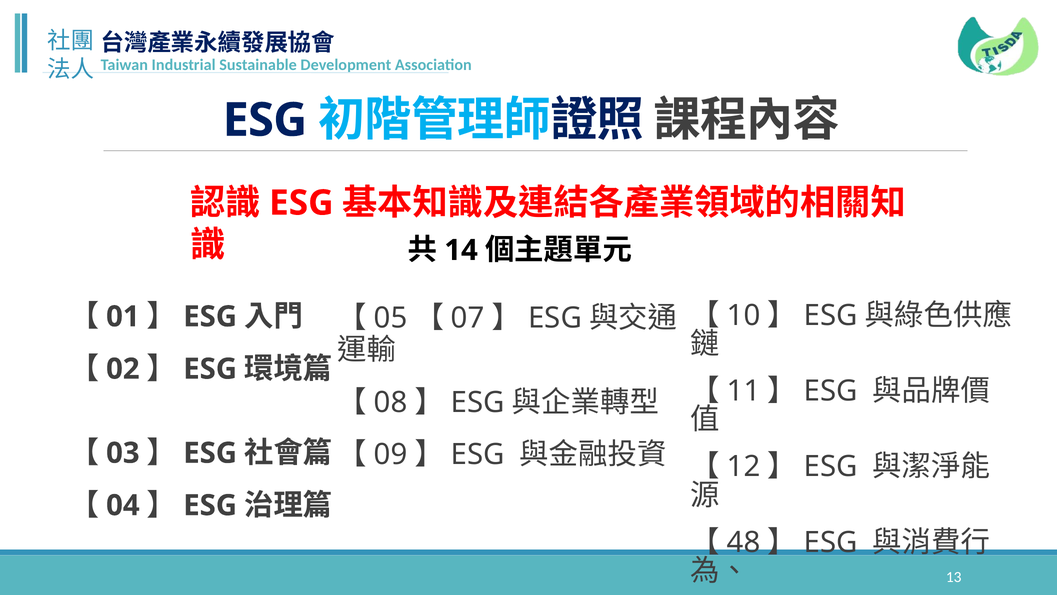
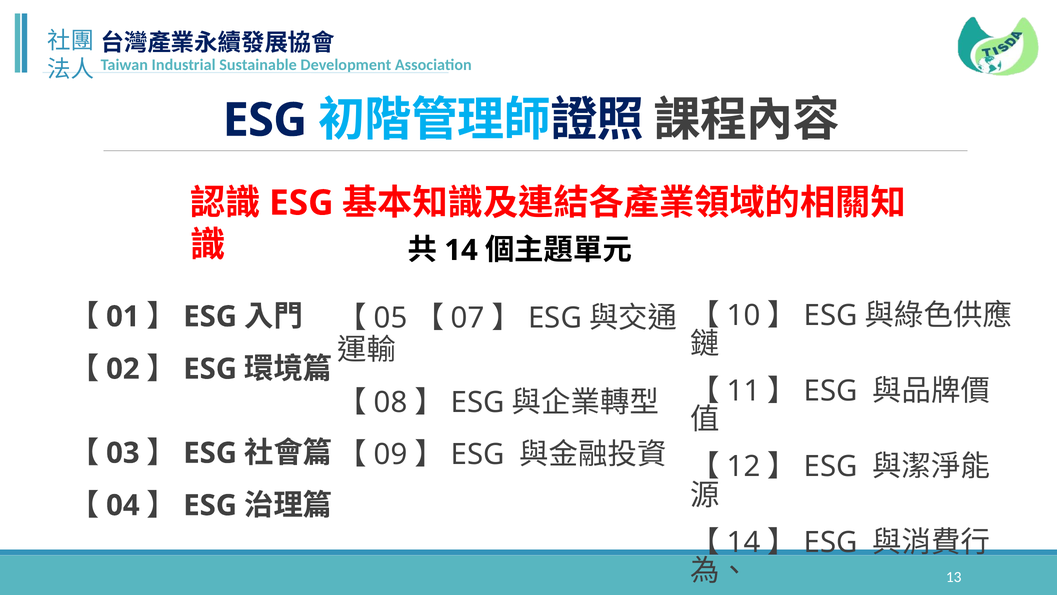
48: 48 -> 14 (744, 542)
